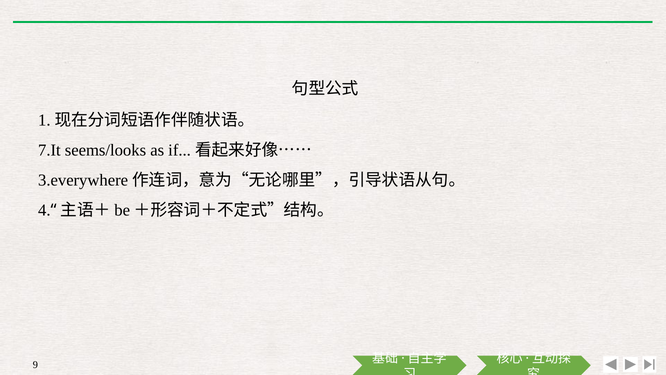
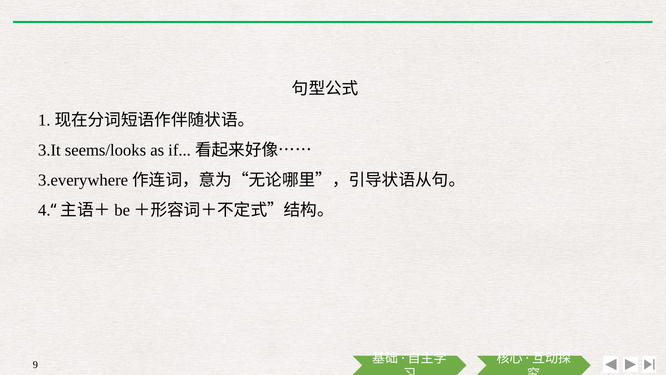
7.It: 7.It -> 3.It (49, 150)
